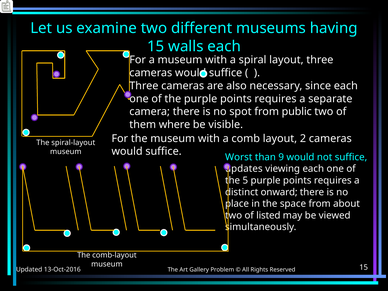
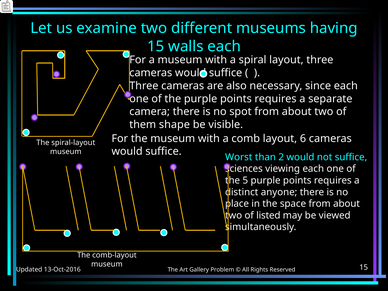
spot from public: public -> about (297, 112)
where: where -> shape (174, 125)
2: 2 -> 6 (303, 138)
9: 9 -> 2 (281, 157)
updates: updates -> sciences (244, 169)
onward: onward -> anyone (279, 192)
